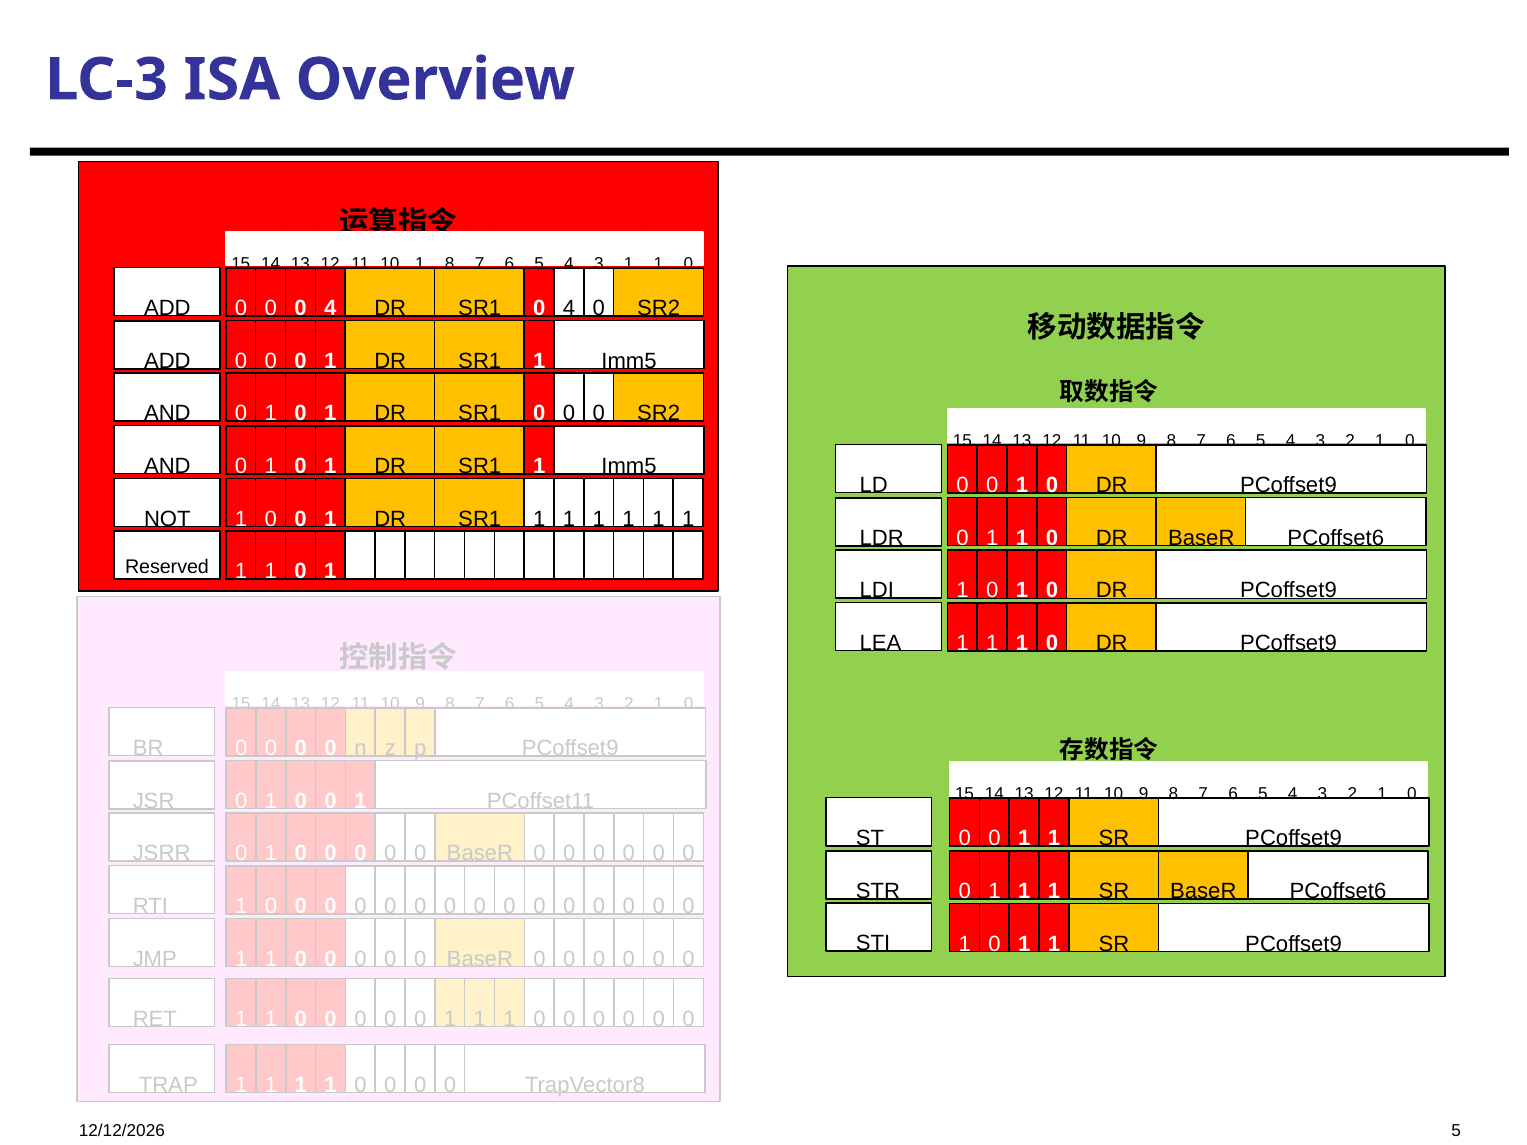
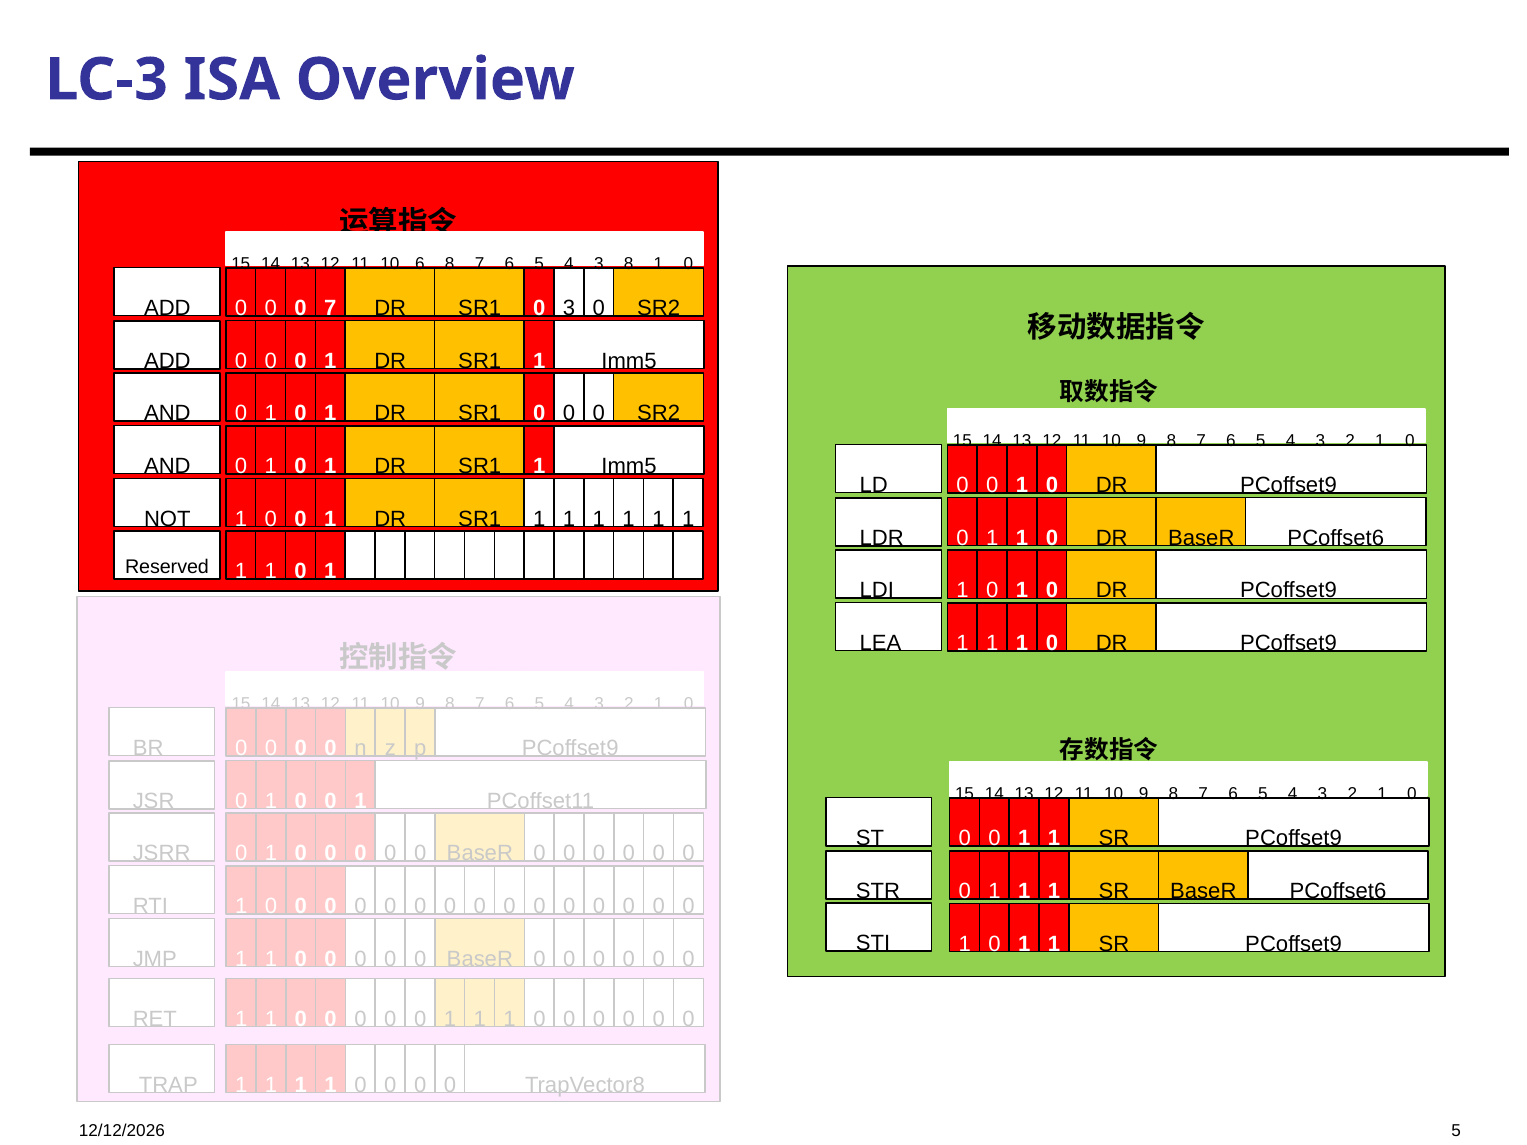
10 1: 1 -> 6 (420, 264)
3 1: 1 -> 8 (629, 264)
0 0 4: 4 -> 7 (330, 308)
SR1 0 4: 4 -> 3 (569, 308)
